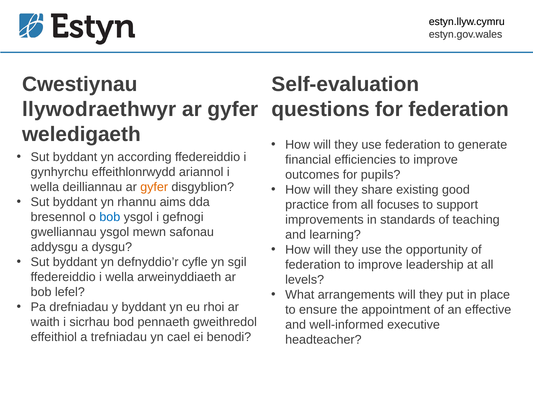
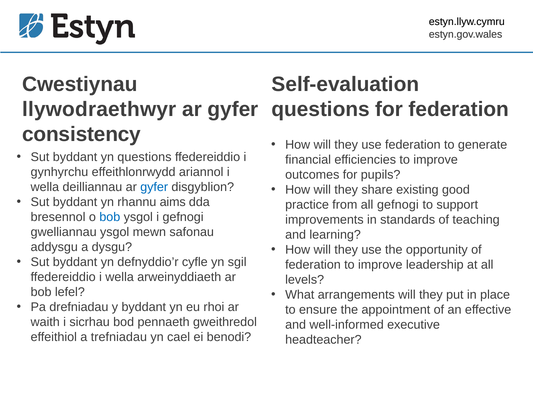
weledigaeth: weledigaeth -> consistency (82, 134)
yn according: according -> questions (144, 157)
gyfer colour: orange -> blue (154, 187)
all focuses: focuses -> gefnogi (398, 205)
